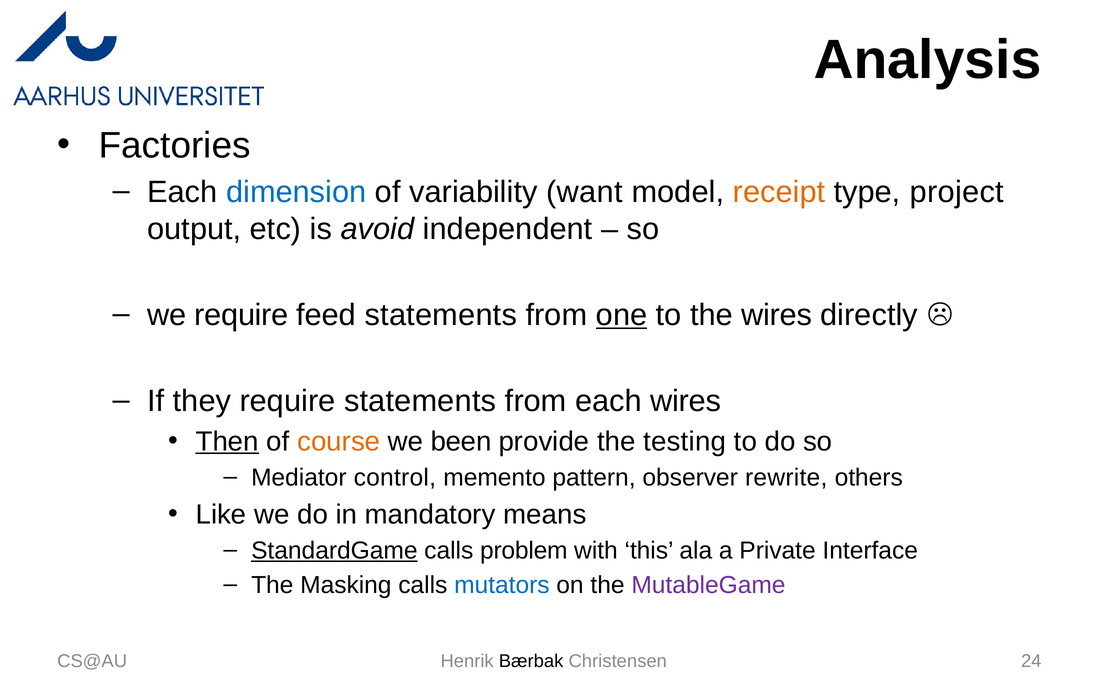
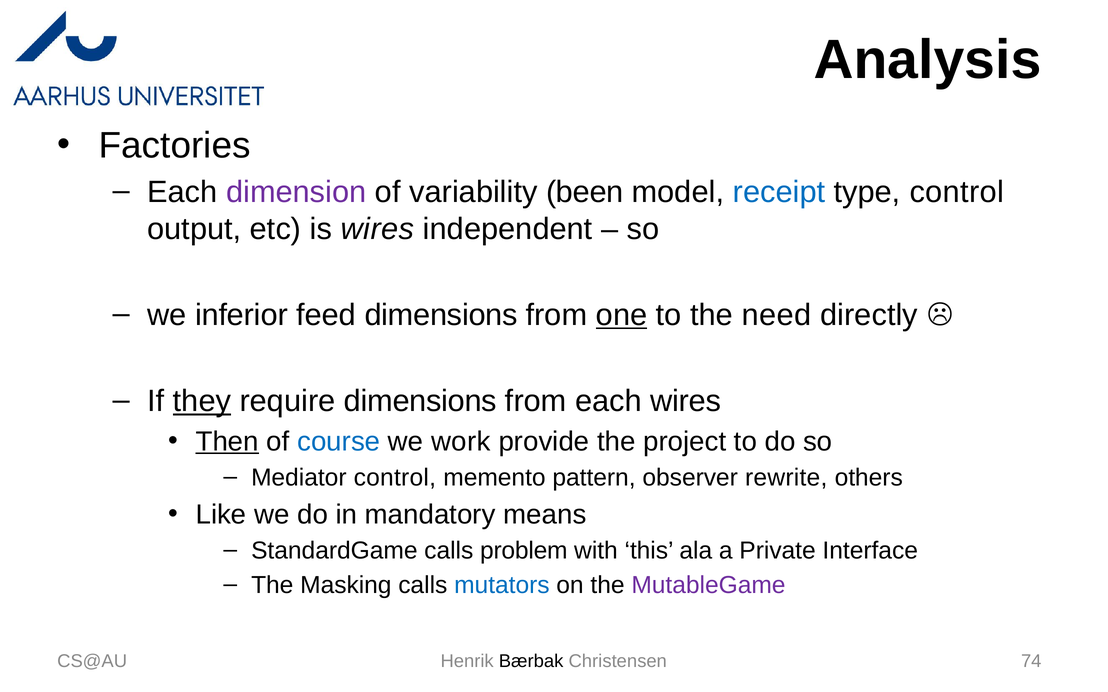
dimension colour: blue -> purple (296, 192)
want: want -> been (585, 192)
receipt colour: orange -> blue (779, 192)
type project: project -> control (957, 192)
is avoid: avoid -> wires (377, 229)
we require: require -> inferior (241, 315)
feed statements: statements -> dimensions (441, 315)
the wires: wires -> need (776, 315)
they underline: none -> present (202, 401)
require statements: statements -> dimensions (420, 401)
course colour: orange -> blue (339, 442)
been: been -> work (461, 442)
testing: testing -> project (685, 442)
StandardGame underline: present -> none (334, 551)
24: 24 -> 74 (1031, 662)
